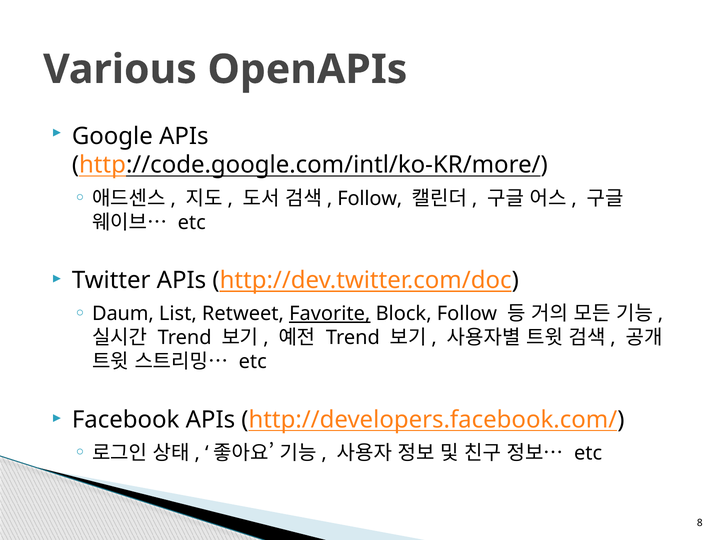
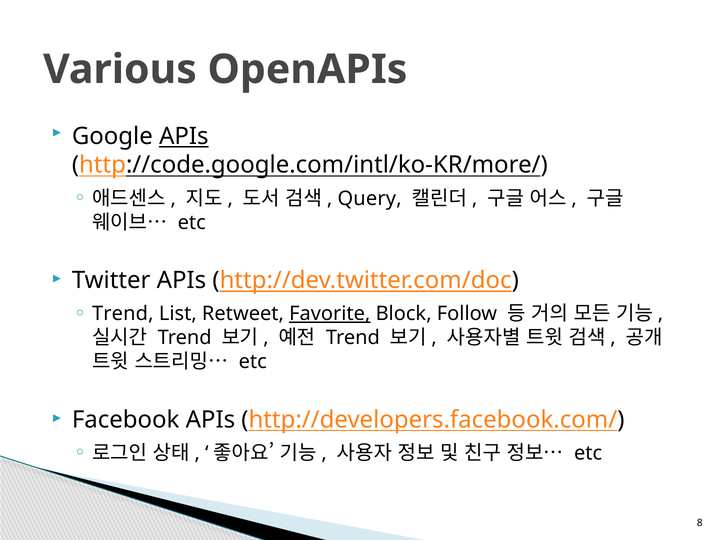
APIs underline: none -> present (184, 136)
Follow: Follow -> Query (370, 198)
Daum: Daum -> Trend (123, 314)
